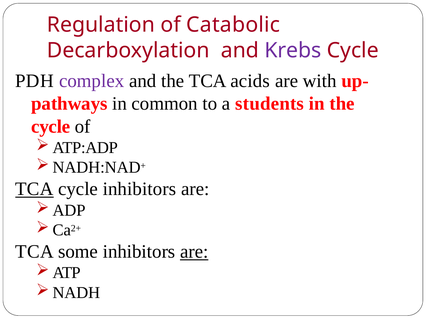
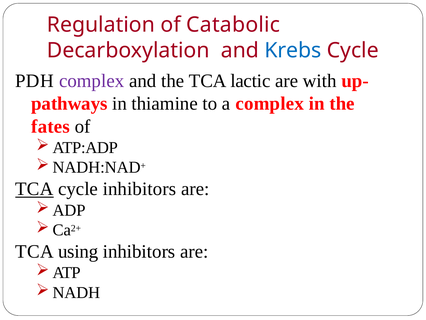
Krebs colour: purple -> blue (293, 50)
acids: acids -> lactic (250, 81)
common: common -> thiamine (165, 104)
a students: students -> complex (270, 104)
cycle: cycle -> fates (51, 126)
some: some -> using (78, 251)
are underline: present -> none (194, 251)
